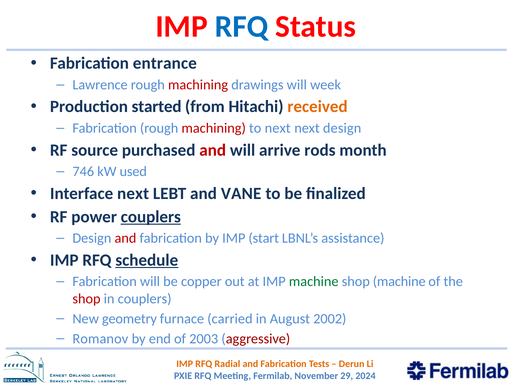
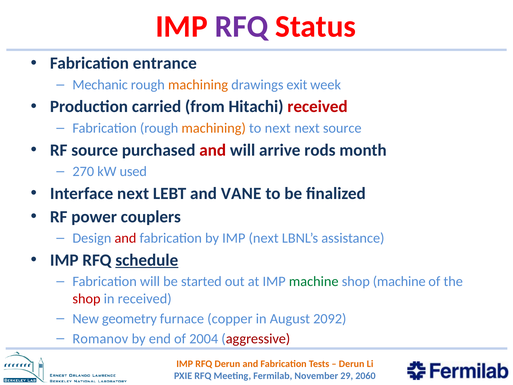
RFQ colour: blue -> purple (242, 27)
Lawrence: Lawrence -> Mechanic (100, 85)
machining colour: red -> orange (198, 85)
drawings will: will -> exit (297, 85)
started: started -> carried (157, 107)
received colour: orange -> red (318, 107)
machining colour: red -> orange (214, 128)
next design: design -> source (342, 128)
746: 746 -> 270 (83, 171)
couplers underline: present -> none (151, 217)
IMP start: start -> next (264, 238)
copper: copper -> started (201, 281)
in couplers: couplers -> received (145, 299)
carried: carried -> copper (230, 318)
2002: 2002 -> 2092 (330, 318)
2003: 2003 -> 2004 (204, 338)
RFQ Radial: Radial -> Derun (227, 364)
2024: 2024 -> 2060 (365, 376)
